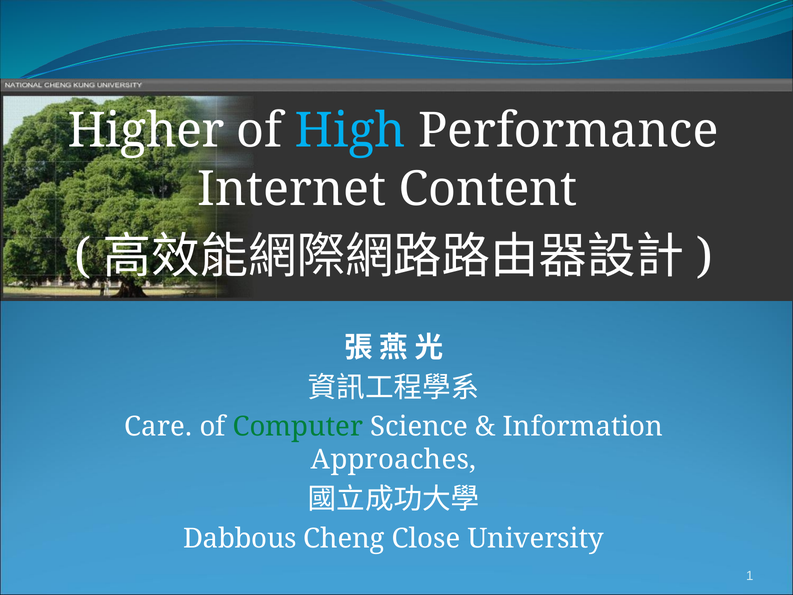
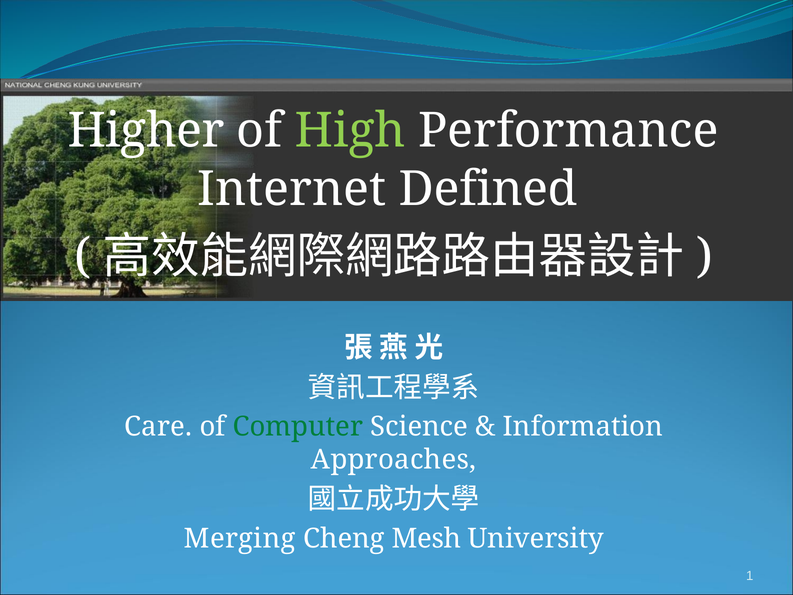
High colour: light blue -> light green (350, 131)
Content: Content -> Defined (488, 189)
Dabbous: Dabbous -> Merging (240, 538)
Close: Close -> Mesh (426, 538)
